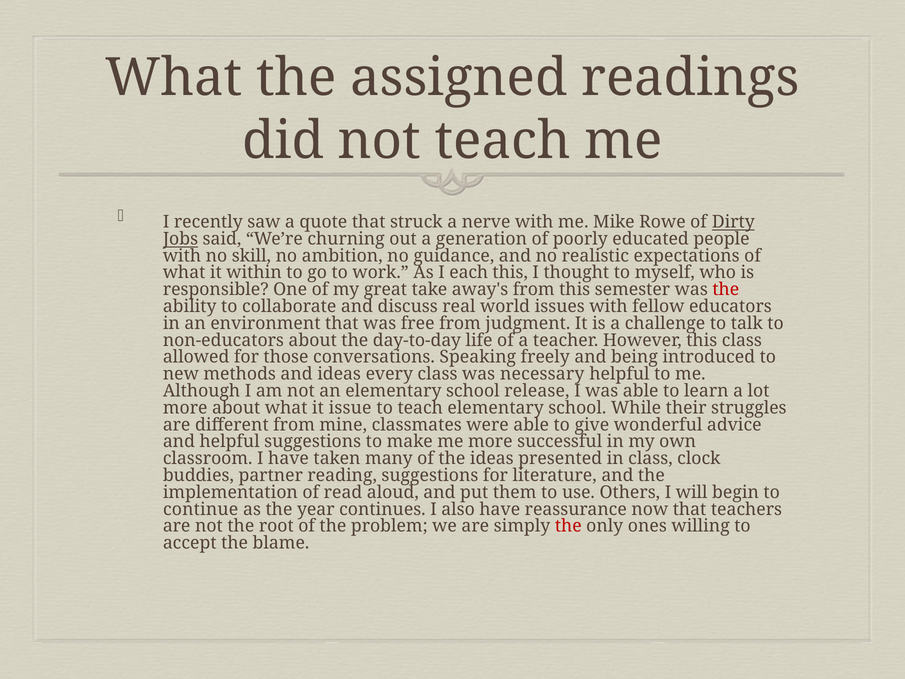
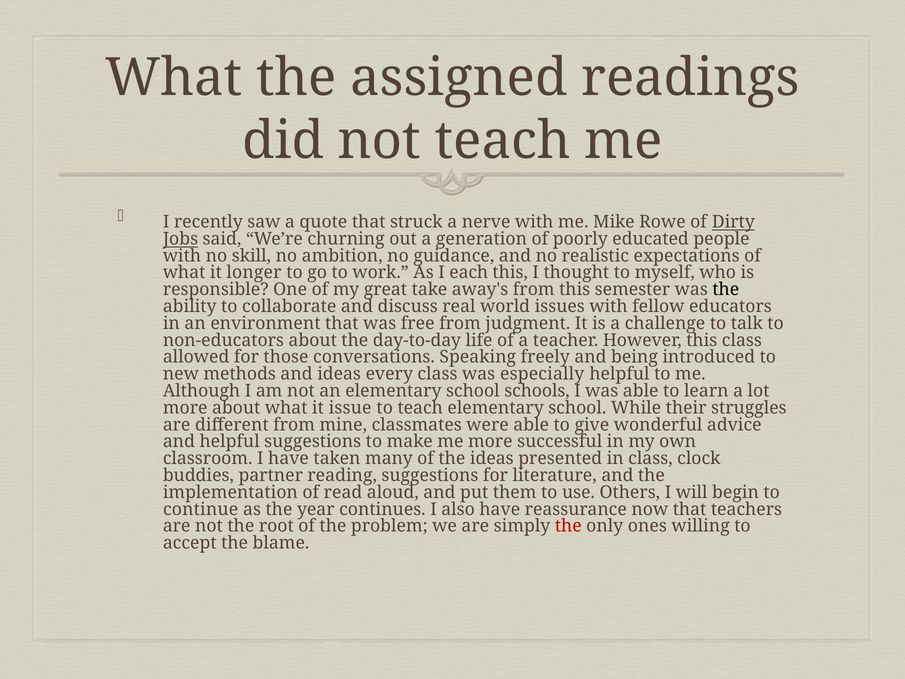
within: within -> longer (254, 273)
the colour: red -> black (726, 289)
necessary: necessary -> especially (542, 374)
release: release -> schools (537, 391)
